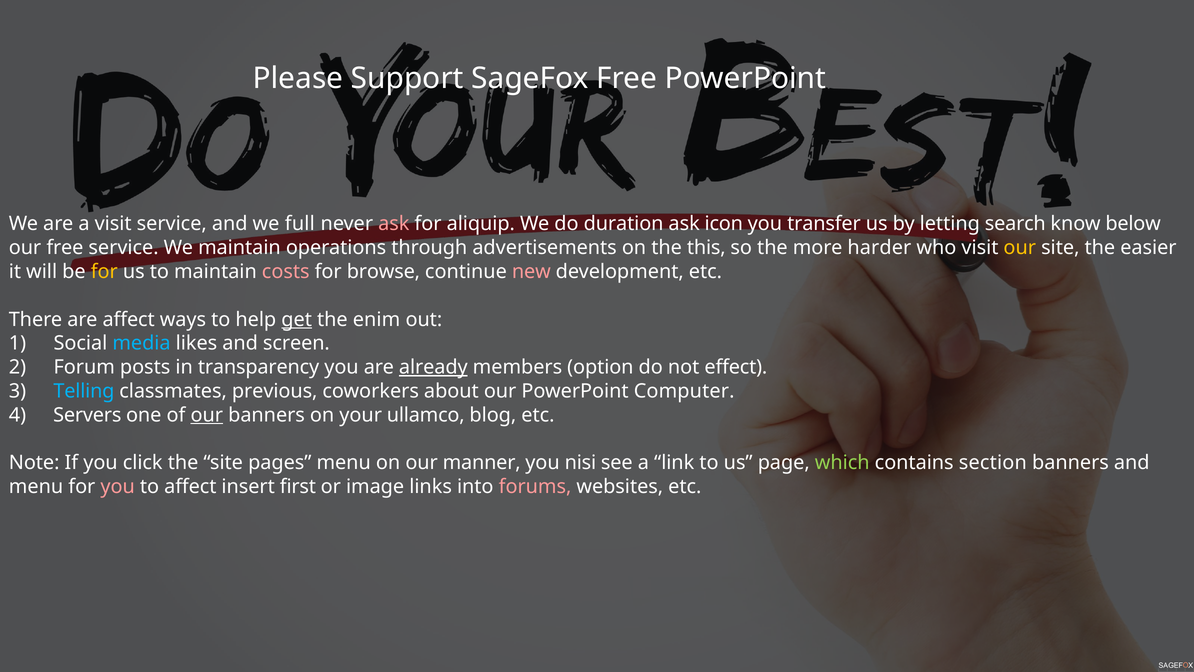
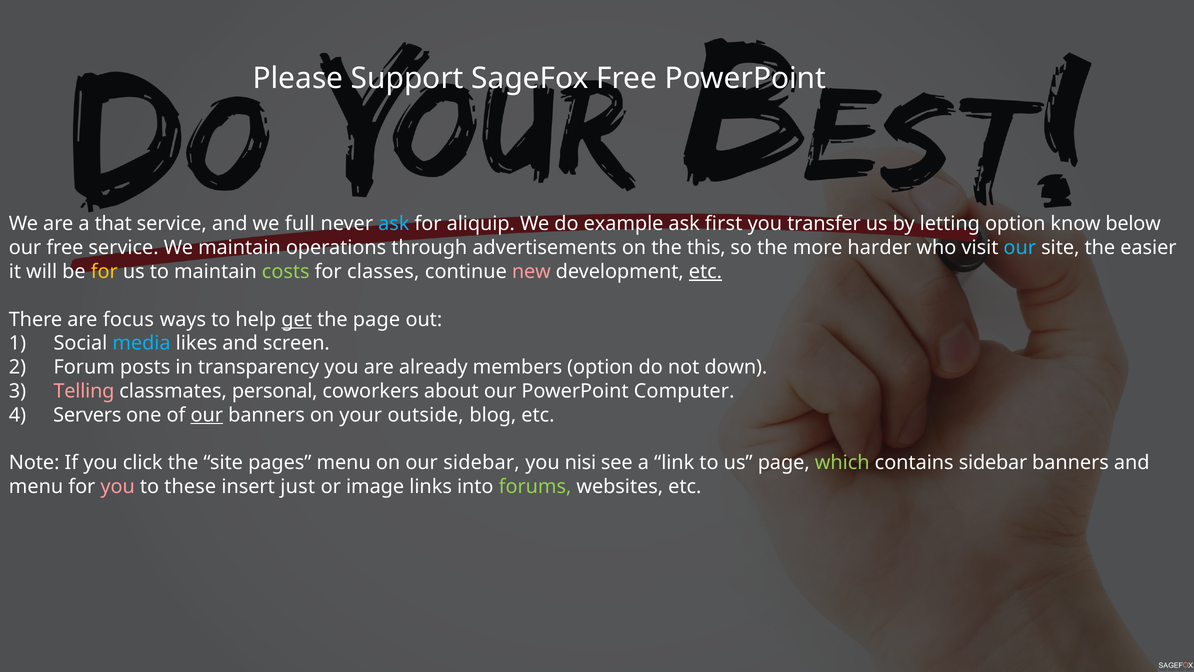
a visit: visit -> that (113, 224)
ask colour: pink -> light blue (394, 224)
duration: duration -> example (624, 224)
icon: icon -> first (724, 224)
letting search: search -> option (1015, 224)
our colour: yellow -> light blue (1020, 248)
costs colour: pink -> light green (286, 272)
browse: browse -> classes (383, 272)
etc underline: none -> present (705, 272)
are affect: affect -> focus (128, 319)
the enim: enim -> page (376, 319)
already underline: present -> none (433, 367)
effect: effect -> down (736, 367)
Telling colour: light blue -> pink (84, 391)
previous: previous -> personal (275, 391)
ullamco: ullamco -> outside (426, 415)
our manner: manner -> sidebar (481, 462)
contains section: section -> sidebar (993, 462)
to affect: affect -> these (190, 486)
first: first -> just (298, 486)
forums colour: pink -> light green (535, 486)
